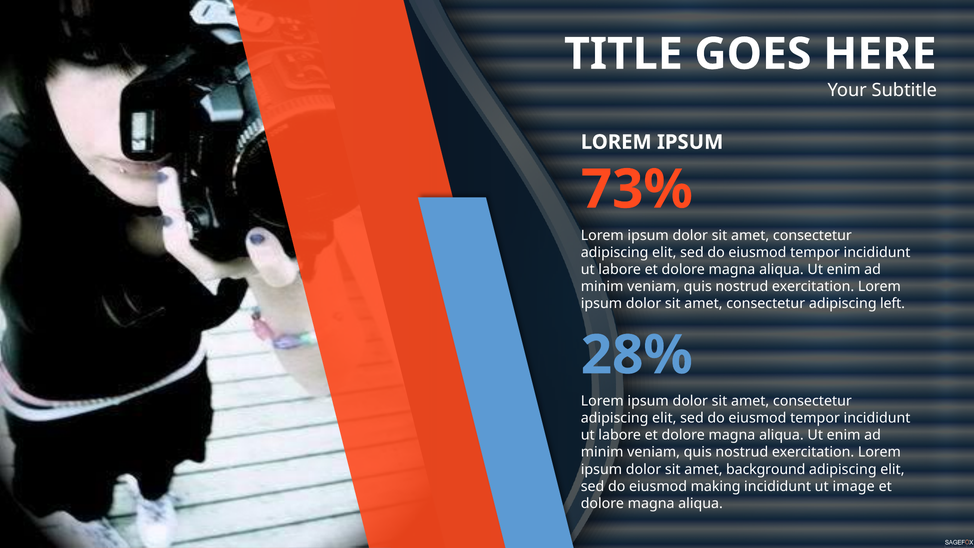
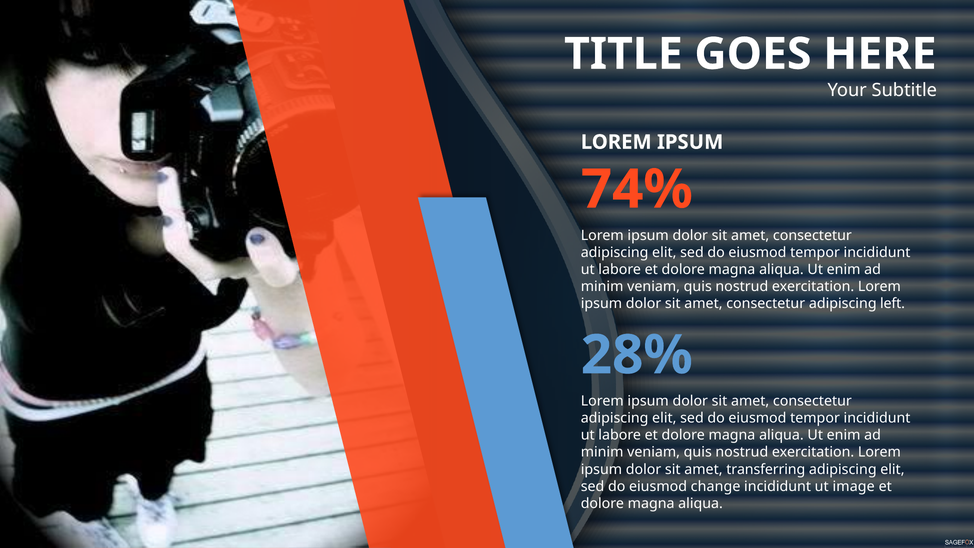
73%: 73% -> 74% (637, 190)
background: background -> transferring (766, 469)
making: making -> change (716, 486)
